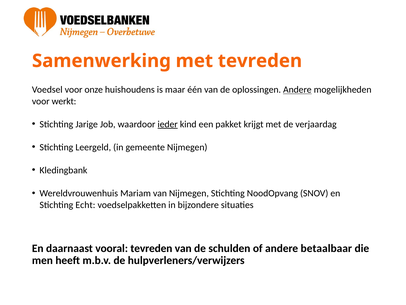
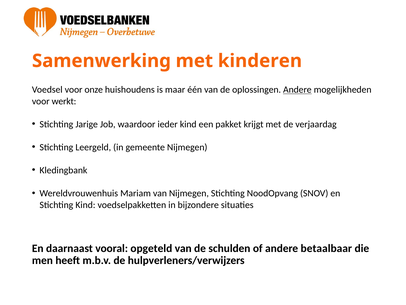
met tevreden: tevreden -> kinderen (260, 61)
ieder underline: present -> none (168, 124)
Stichting Echt: Echt -> Kind (85, 205)
vooral tevreden: tevreden -> opgeteld (151, 248)
